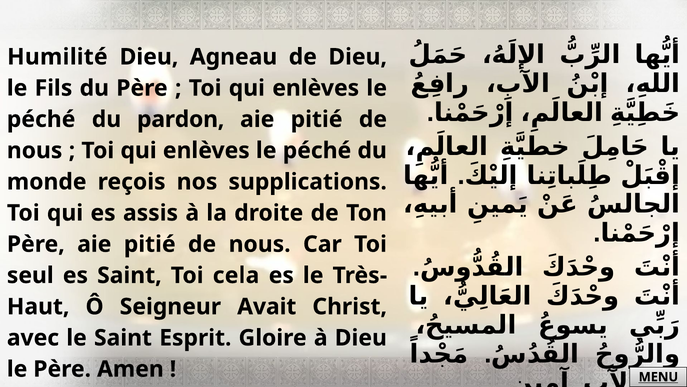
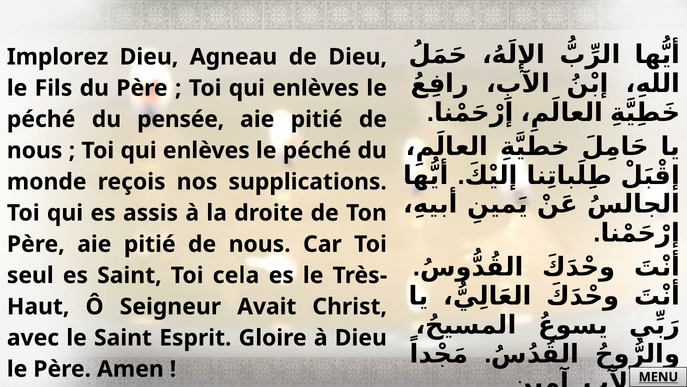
Humilité: Humilité -> Implorez (58, 57)
pardon: pardon -> pensée (181, 119)
